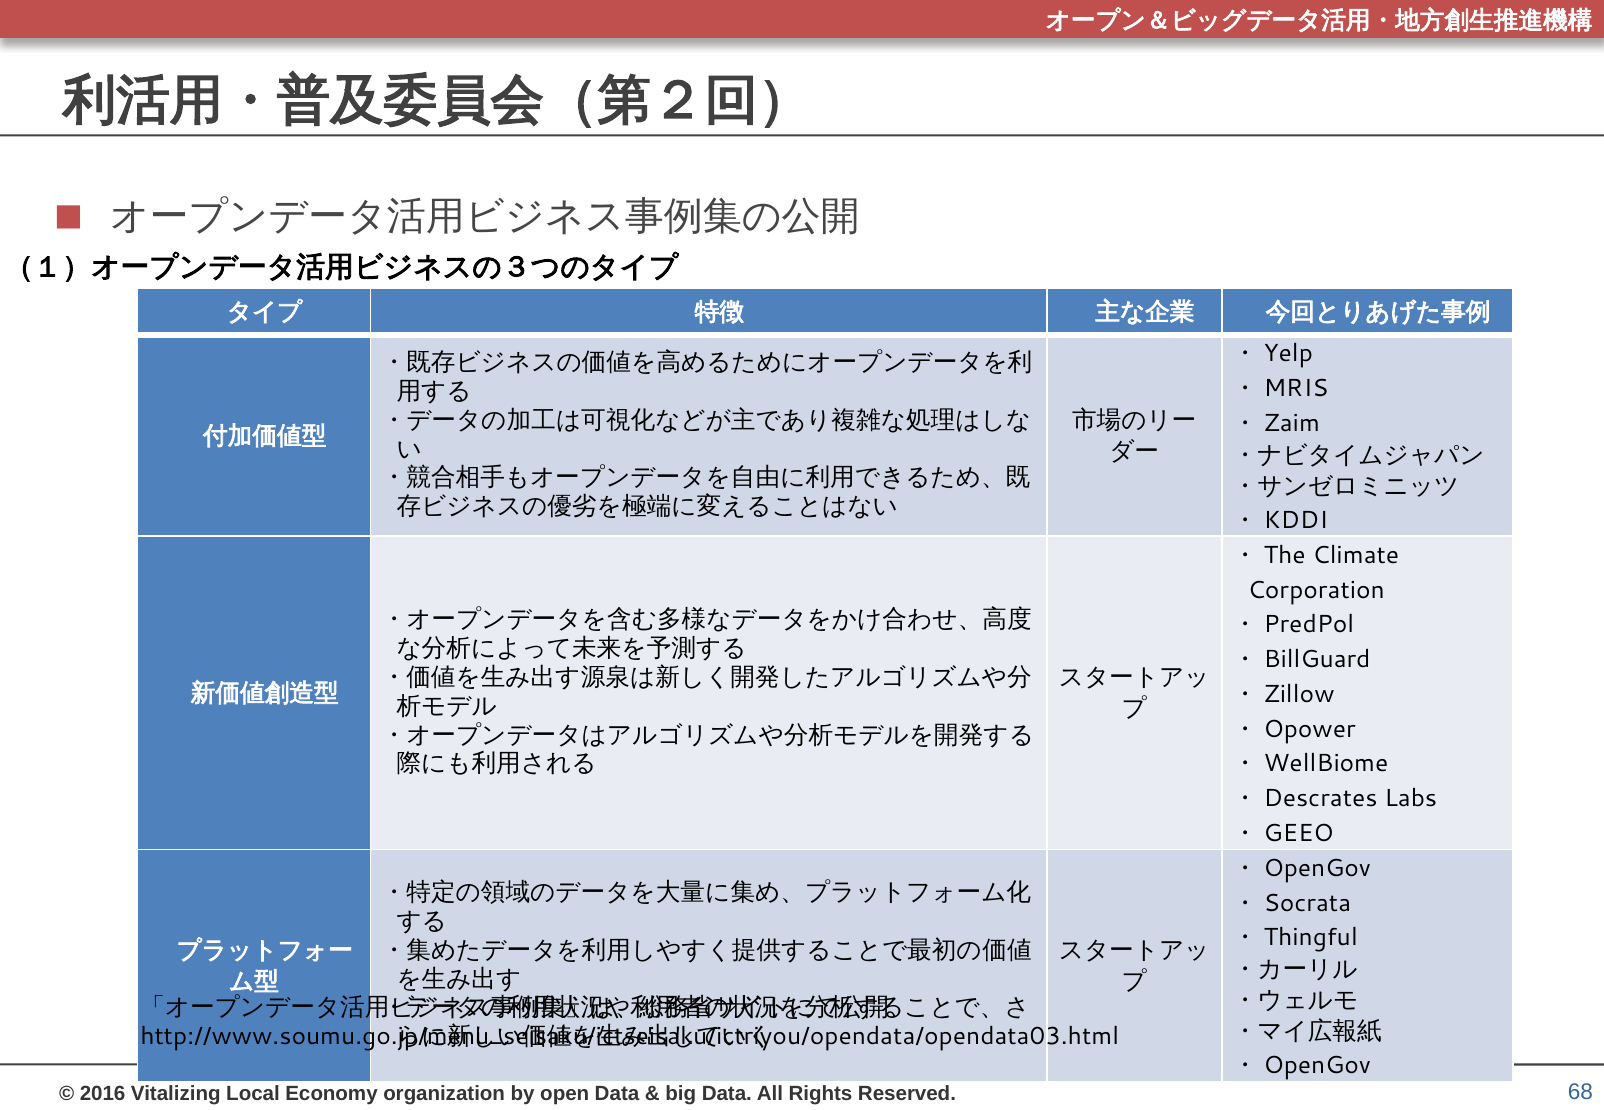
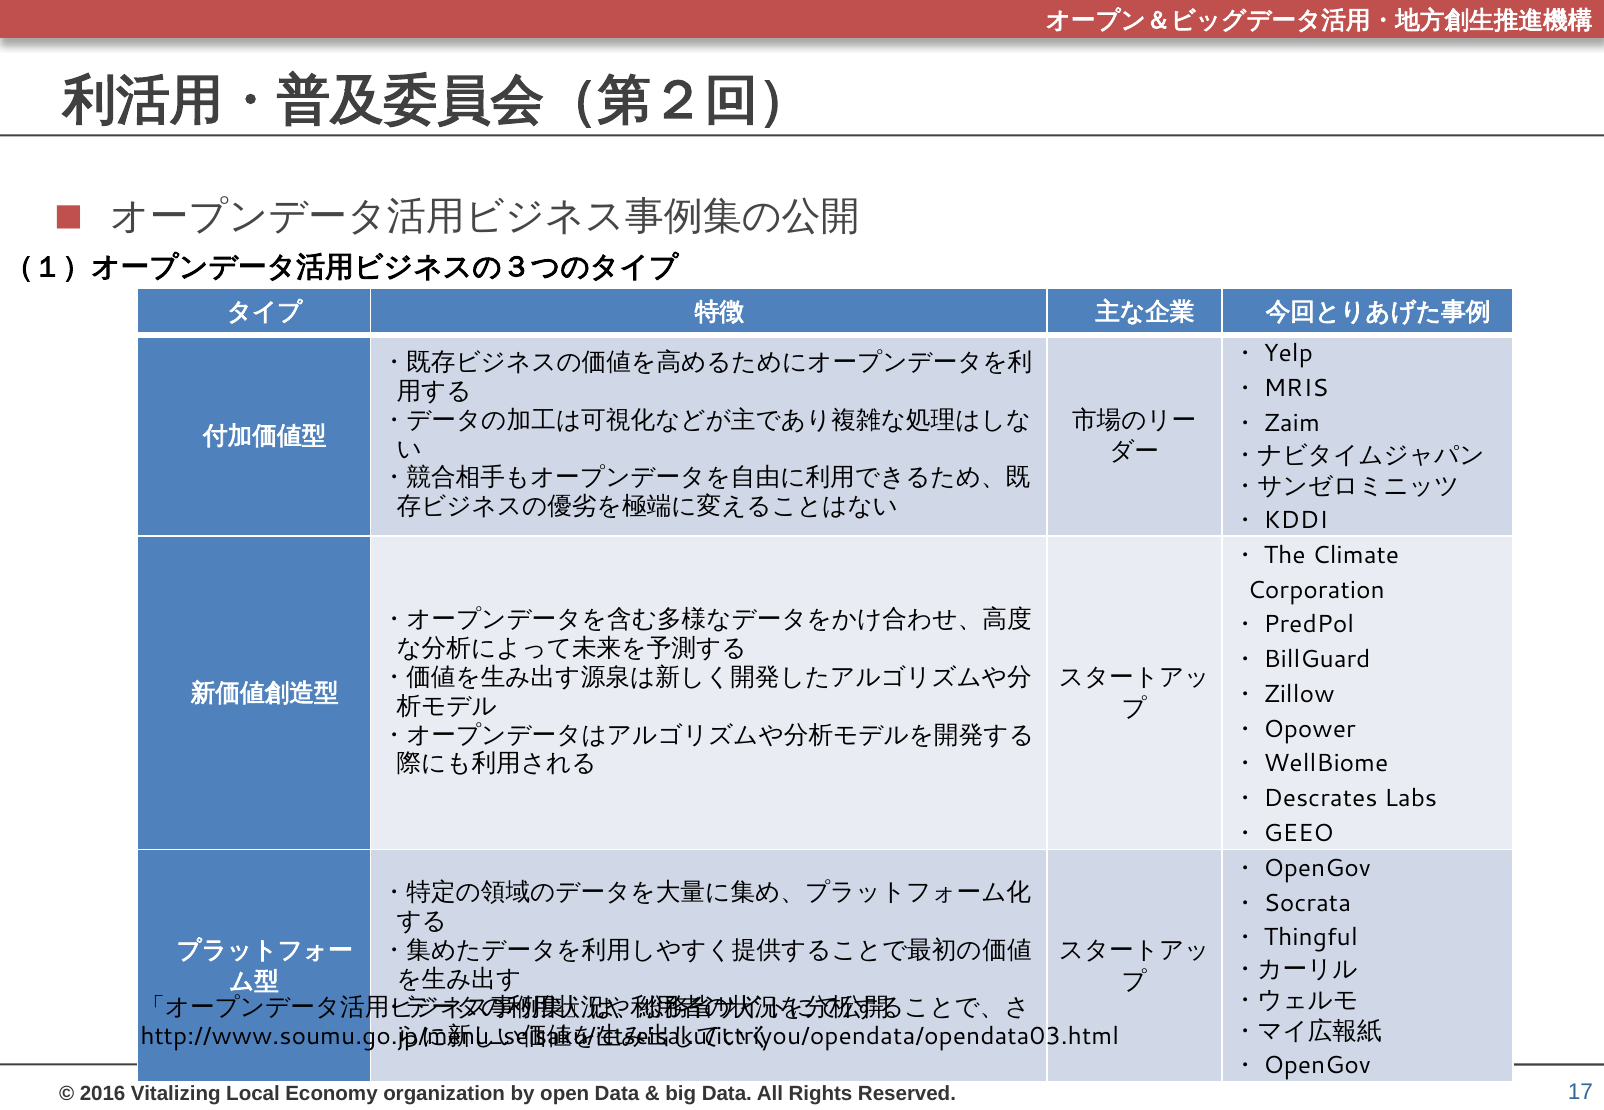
68: 68 -> 17 (1580, 1093)
